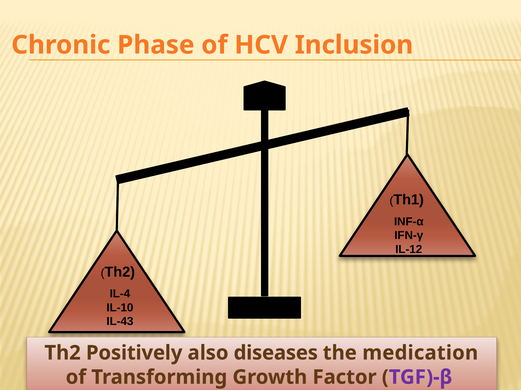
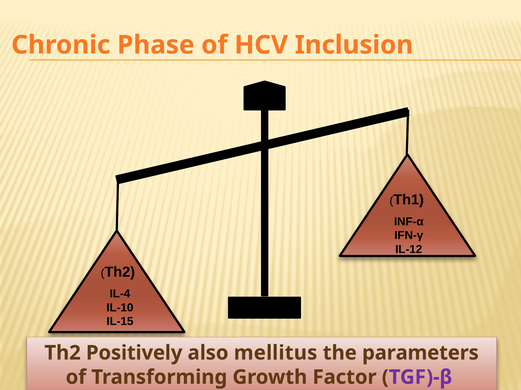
IL-43: IL-43 -> IL-15 (120, 322)
diseases: diseases -> mellitus (276, 354)
medication: medication -> parameters (420, 354)
